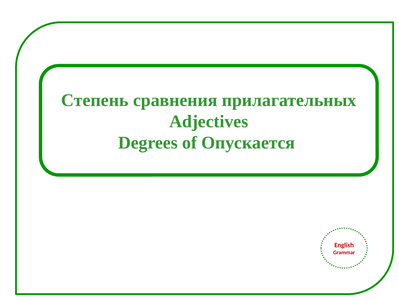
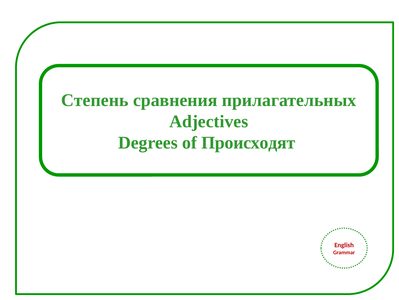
Опускается: Опускается -> Происходят (248, 143)
